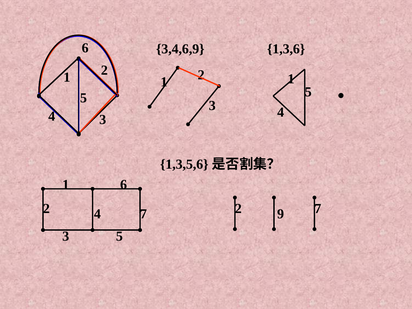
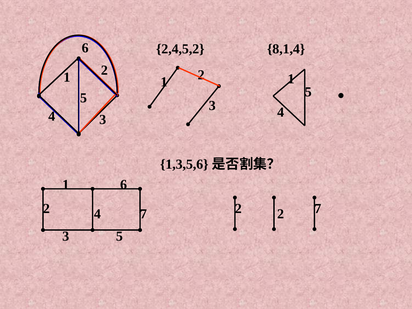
3,4,6,9: 3,4,6,9 -> 2,4,5,2 (180, 49)
1,3,6: 1,3,6 -> 8,1,4 (286, 49)
2 9: 9 -> 2 (281, 214)
